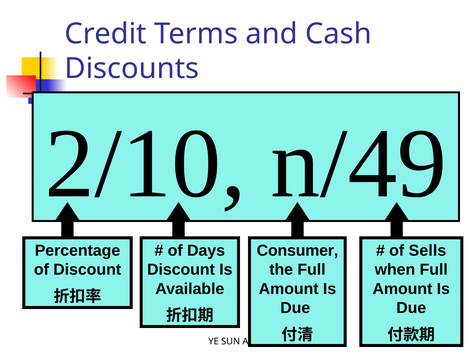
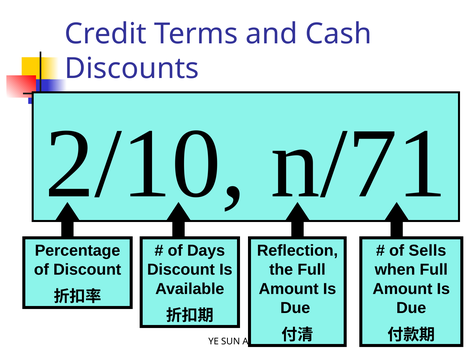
n/49: n/49 -> n/71 (359, 164)
Consumer: Consumer -> Reflection (297, 251)
